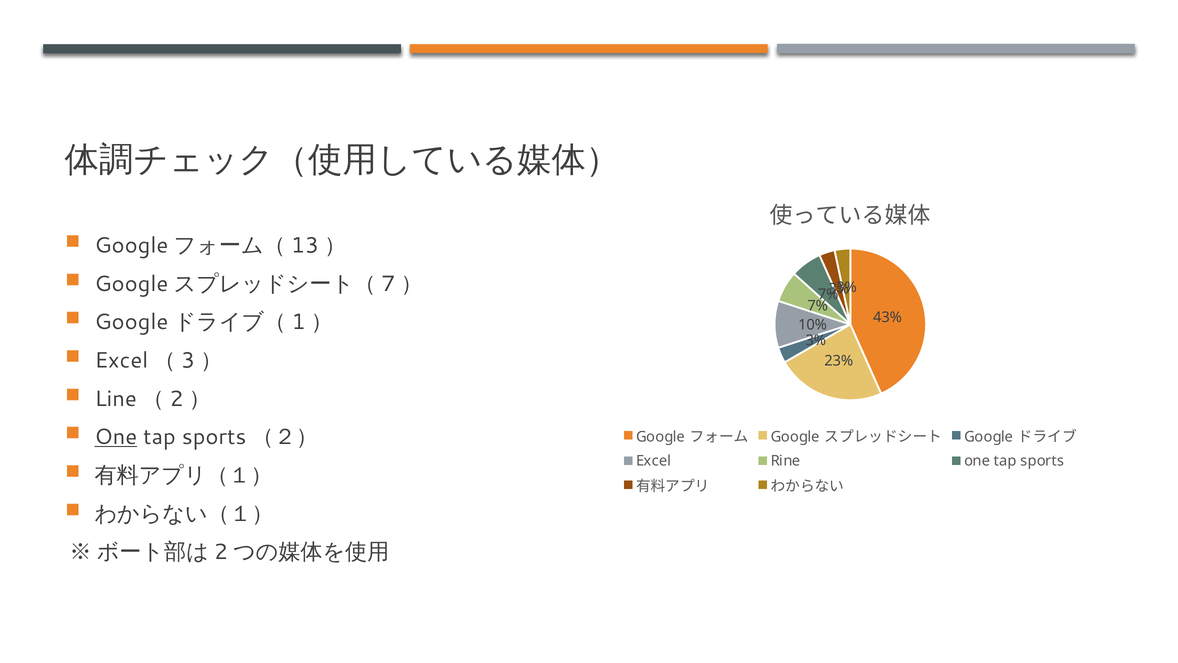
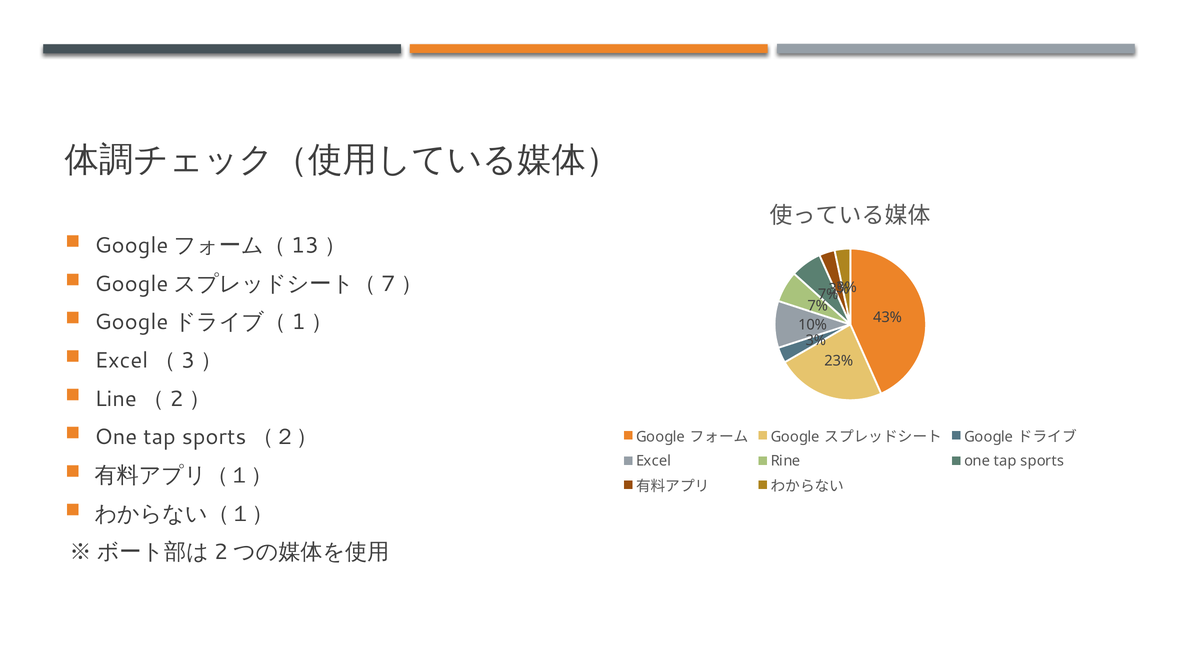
One underline: present -> none (116, 437)
